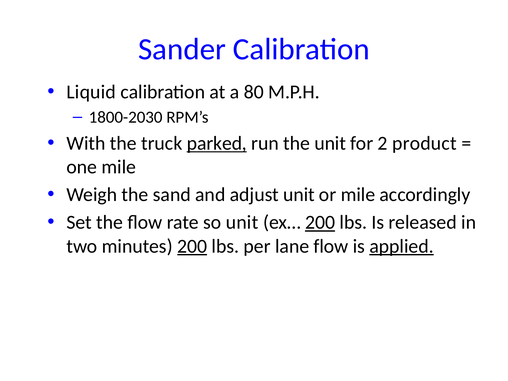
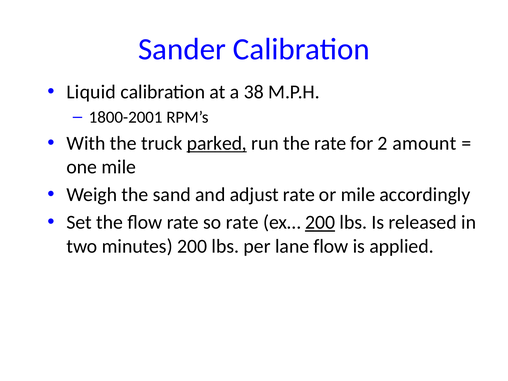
80: 80 -> 38 (254, 92)
1800-2030: 1800-2030 -> 1800-2001 (126, 117)
the unit: unit -> rate (330, 143)
product: product -> amount (424, 143)
adjust unit: unit -> rate (299, 195)
so unit: unit -> rate (242, 222)
200 underline: present -> none (192, 246)
applied underline: present -> none (402, 246)
